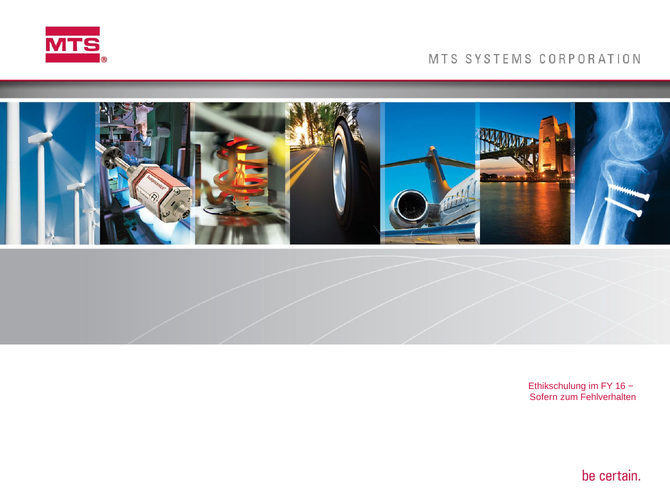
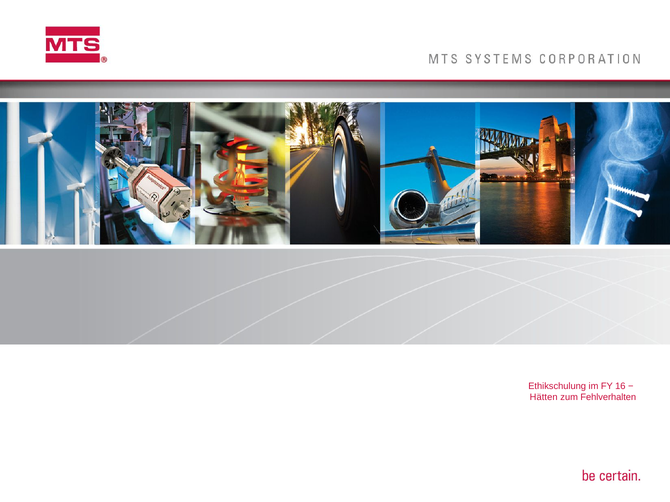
Sofern: Sofern -> Hätten (544, 398)
